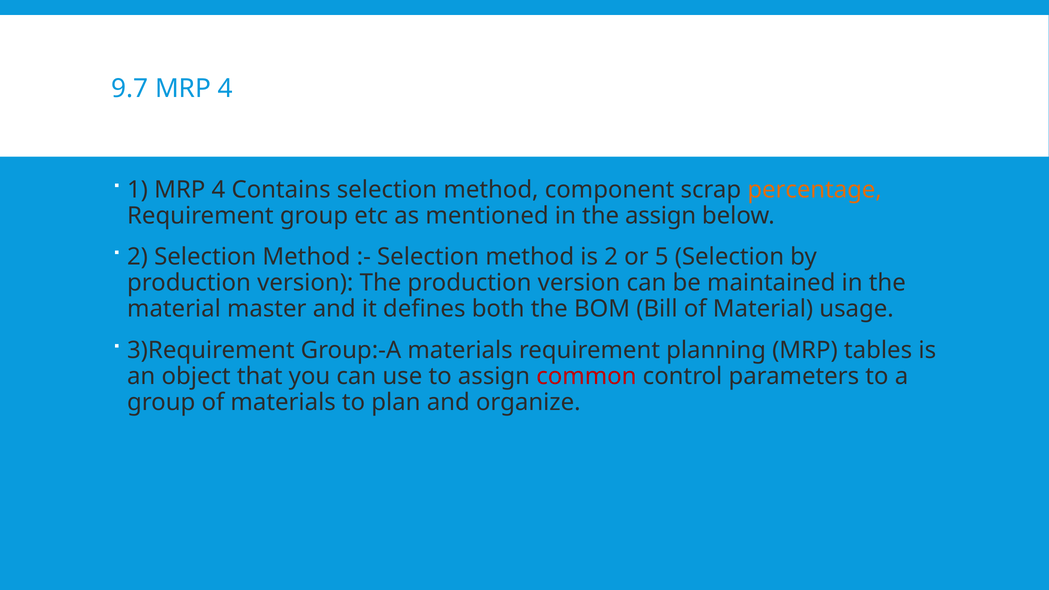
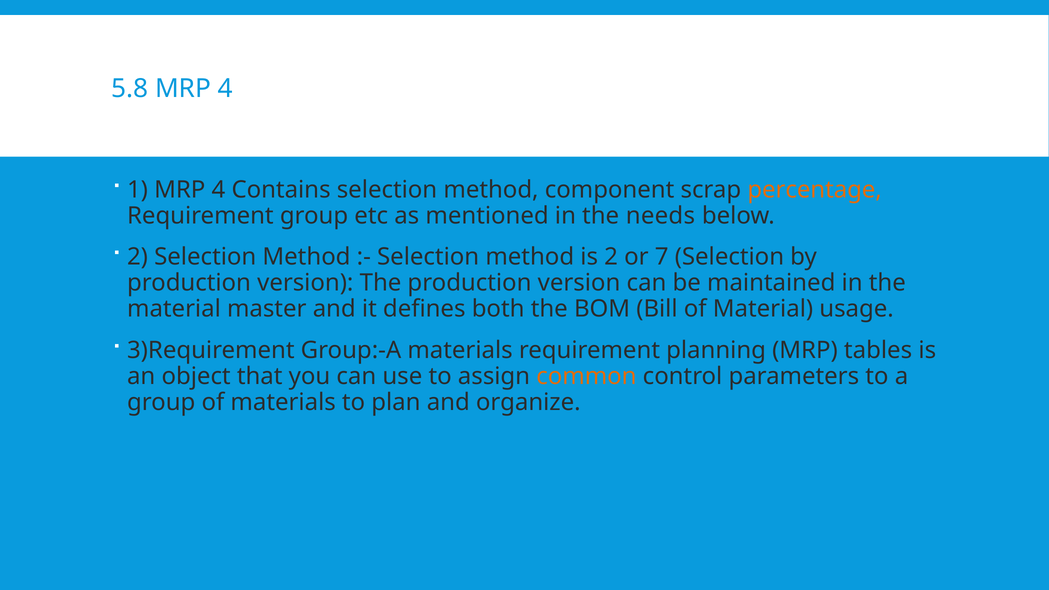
9.7: 9.7 -> 5.8 (130, 89)
the assign: assign -> needs (660, 216)
5: 5 -> 7 (662, 257)
common colour: red -> orange (586, 376)
